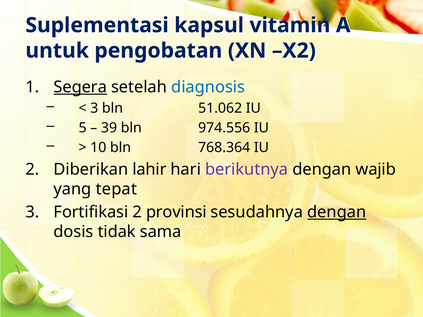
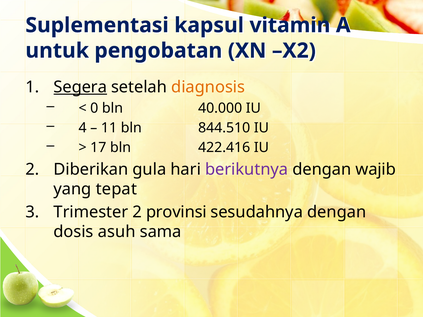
diagnosis colour: blue -> orange (208, 87)
3: 3 -> 0 (94, 108)
51.062: 51.062 -> 40.000 (220, 108)
5: 5 -> 4 (83, 128)
39: 39 -> 11 (109, 128)
974.556: 974.556 -> 844.510 (224, 128)
10: 10 -> 17 (98, 148)
768.364: 768.364 -> 422.416 (224, 148)
lahir: lahir -> gula (149, 169)
Fortifikasi: Fortifikasi -> Trimester (91, 212)
dengan underline: present -> none (337, 212)
tidak: tidak -> asuh (117, 232)
